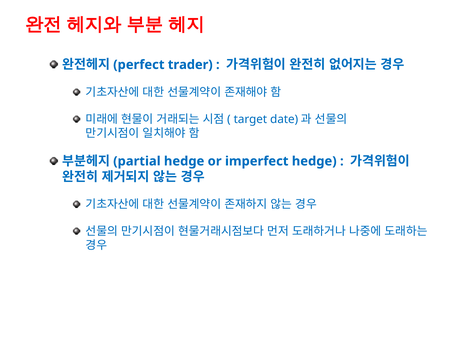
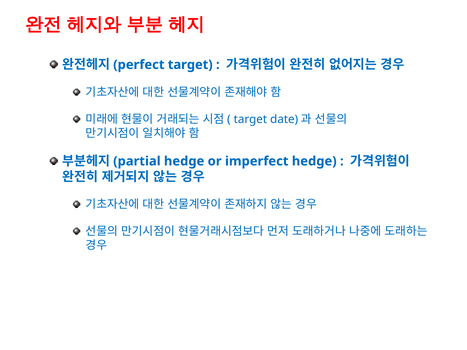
trader: trader -> target (190, 65)
